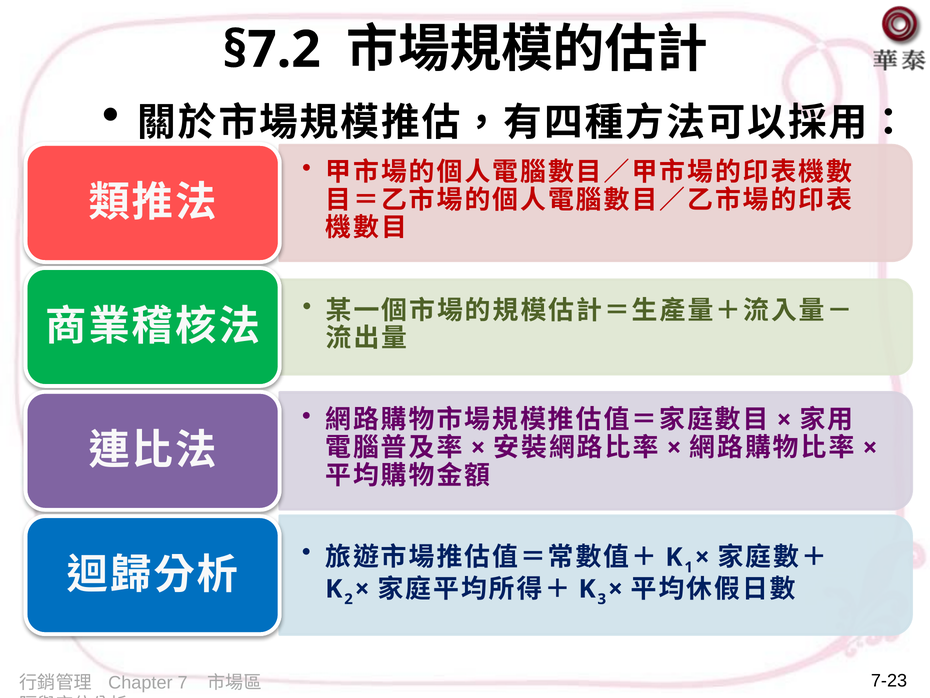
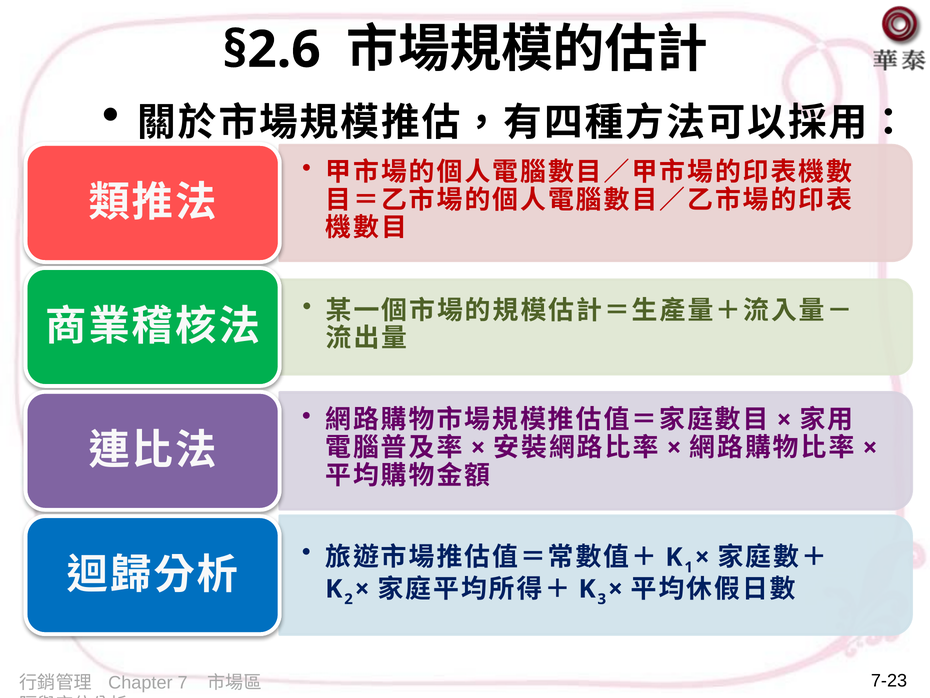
§7.2: §7.2 -> §2.6 (271, 50)
